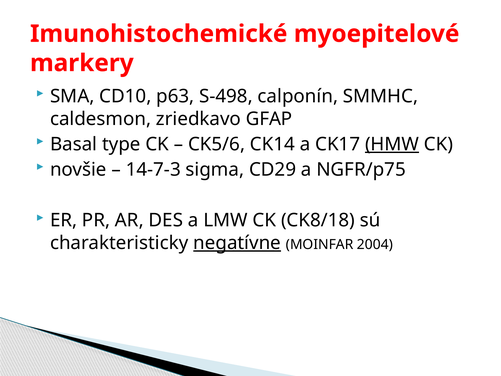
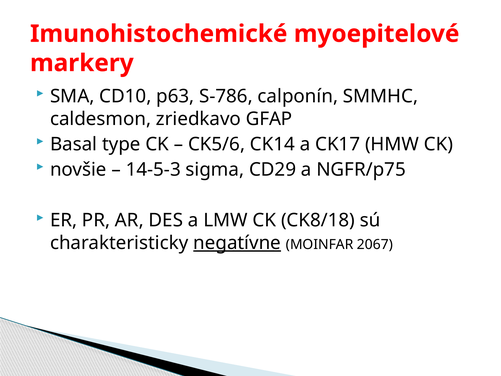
S-498: S-498 -> S-786 (226, 96)
HMW underline: present -> none (392, 144)
14-7-3: 14-7-3 -> 14-5-3 (153, 169)
2004: 2004 -> 2067 (375, 244)
